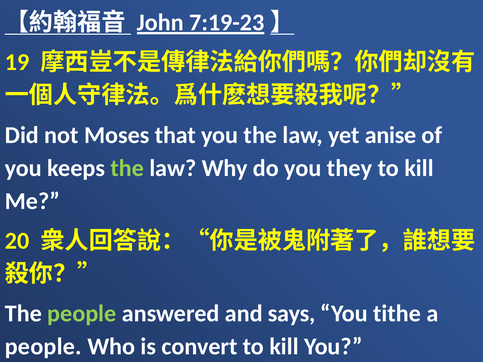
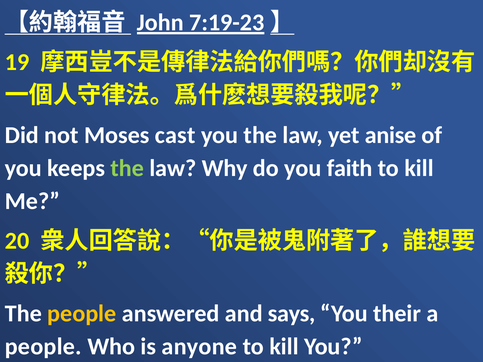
that: that -> cast (175, 135)
they: they -> faith (350, 168)
people colour: light green -> yellow (82, 314)
tithe: tithe -> their (397, 314)
convert: convert -> anyone (199, 347)
